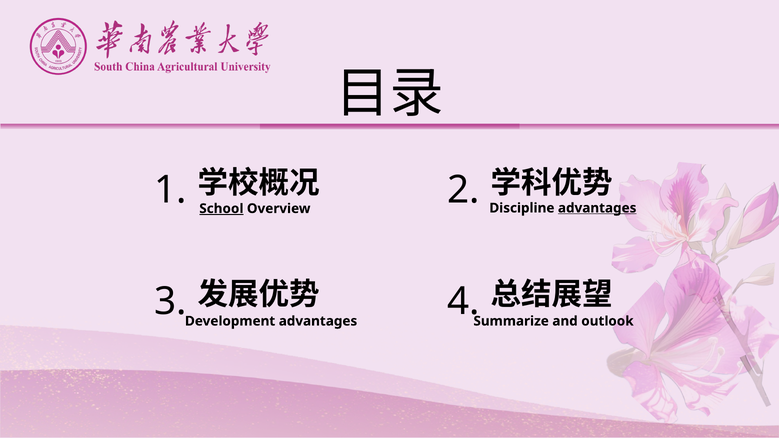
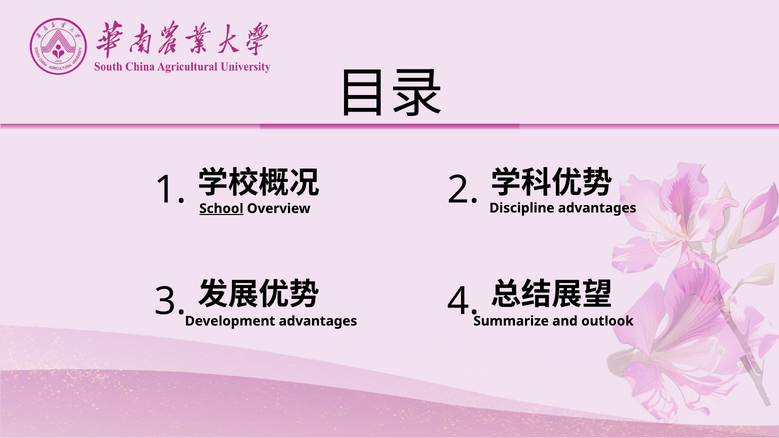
advantages underline: present -> none (597, 208)
